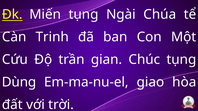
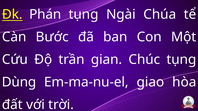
Miến: Miến -> Phán (45, 14)
Trinh: Trinh -> Bước (52, 37)
